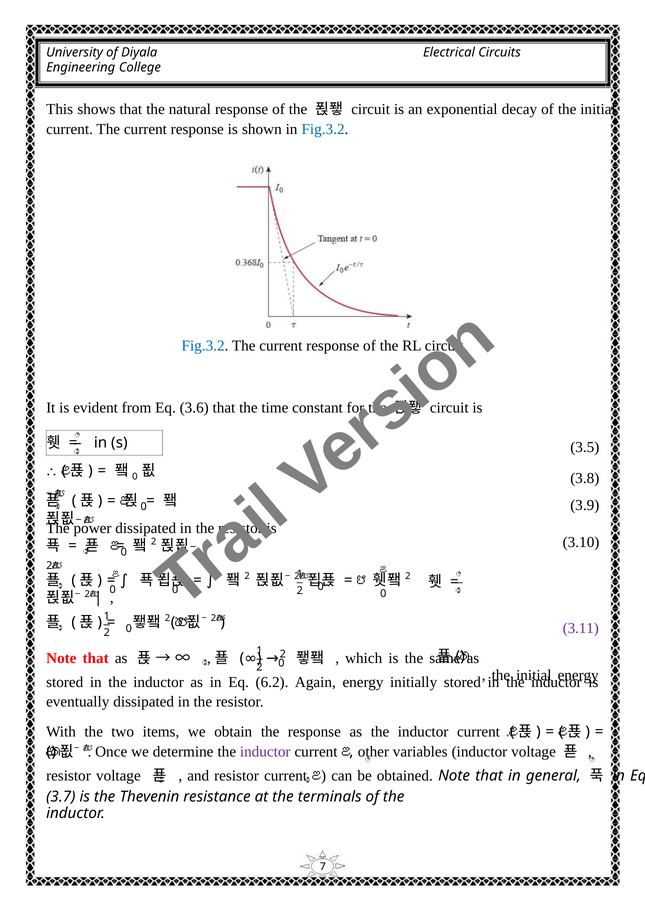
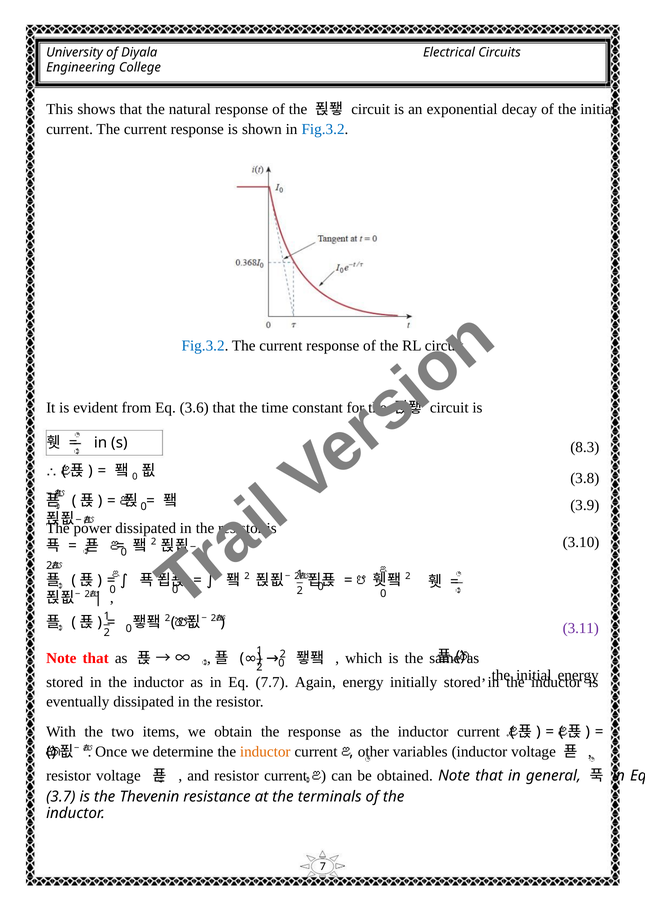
3.5: 3.5 -> 8.3 (585, 447)
6.2: 6.2 -> 7.7 (272, 683)
inductor colour: purple -> orange (265, 752)
